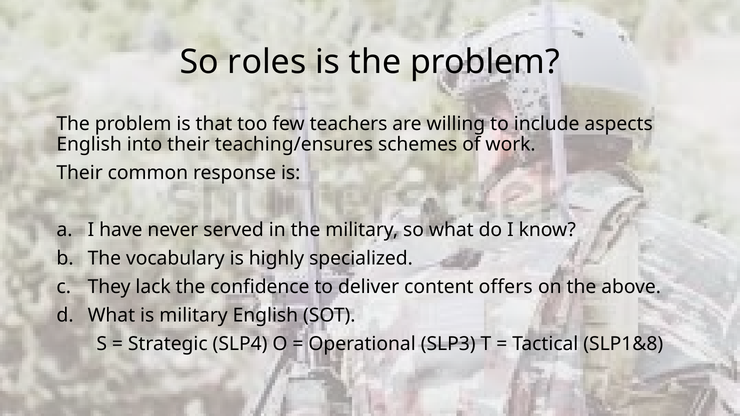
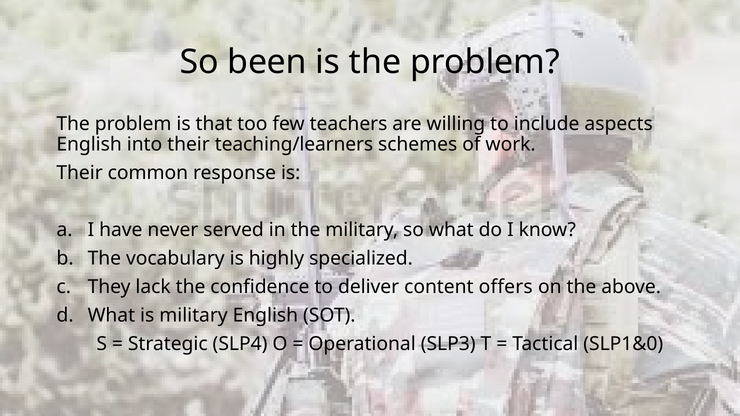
roles: roles -> been (267, 62)
teaching/ensures: teaching/ensures -> teaching/learners (294, 145)
SLP1&8: SLP1&8 -> SLP1&0 (623, 344)
